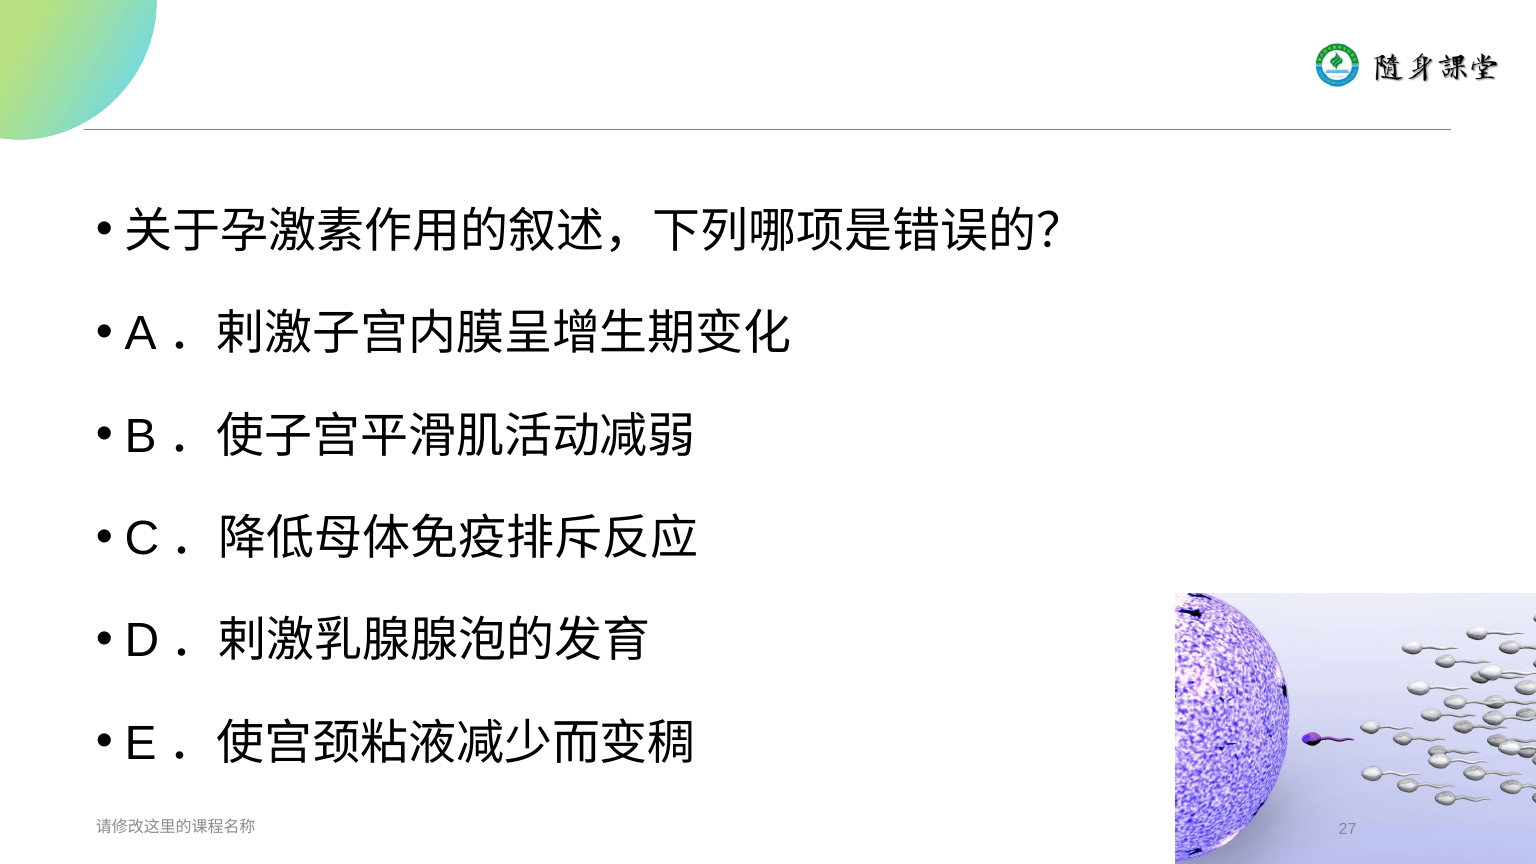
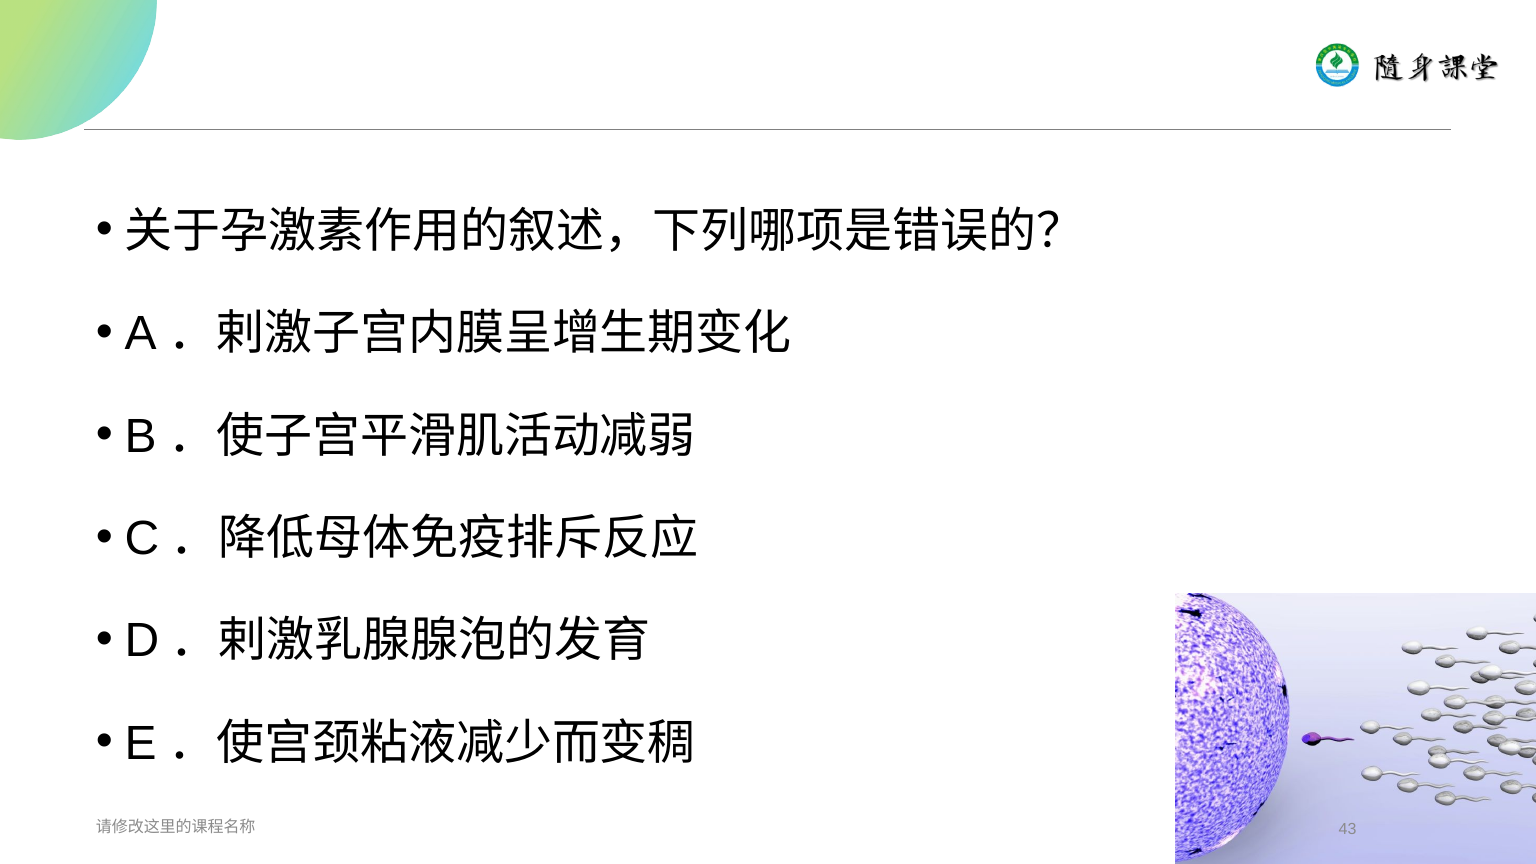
27: 27 -> 43 (1348, 829)
